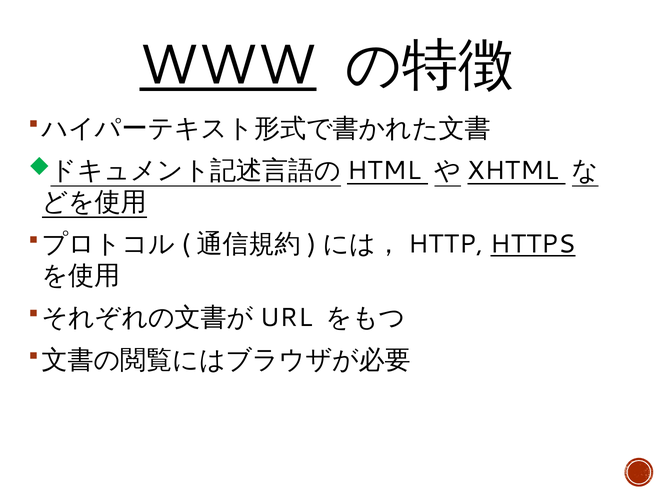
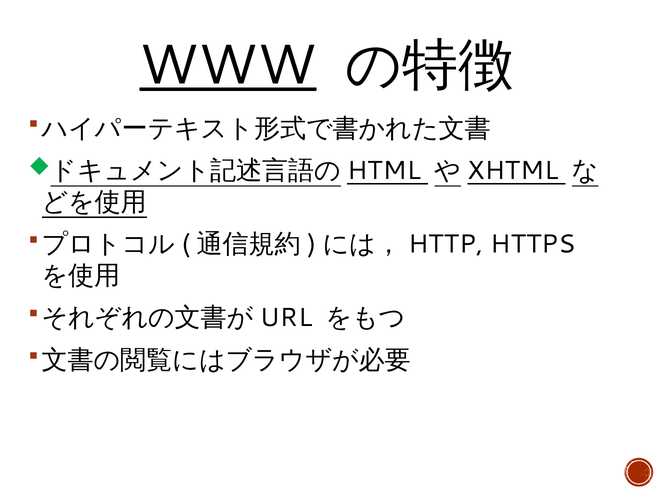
HTTPS underline: present -> none (533, 245)
